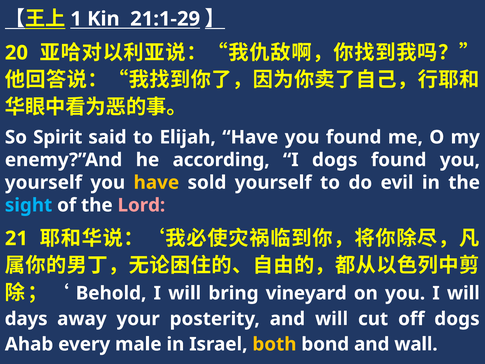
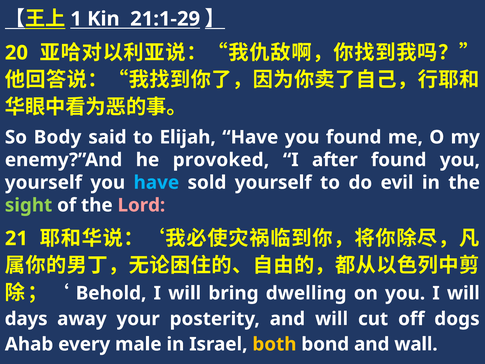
Spirit: Spirit -> Body (58, 137)
according: according -> provoked (221, 160)
I dogs: dogs -> after (335, 160)
have colour: yellow -> light blue (156, 182)
sight colour: light blue -> light green (29, 205)
vineyard: vineyard -> dwelling (306, 293)
